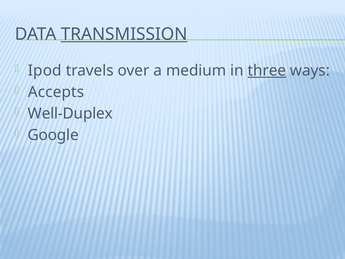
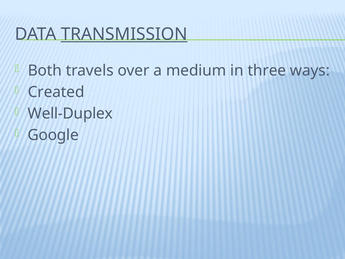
Ipod: Ipod -> Both (45, 71)
three underline: present -> none (267, 71)
Accepts: Accepts -> Created (56, 92)
